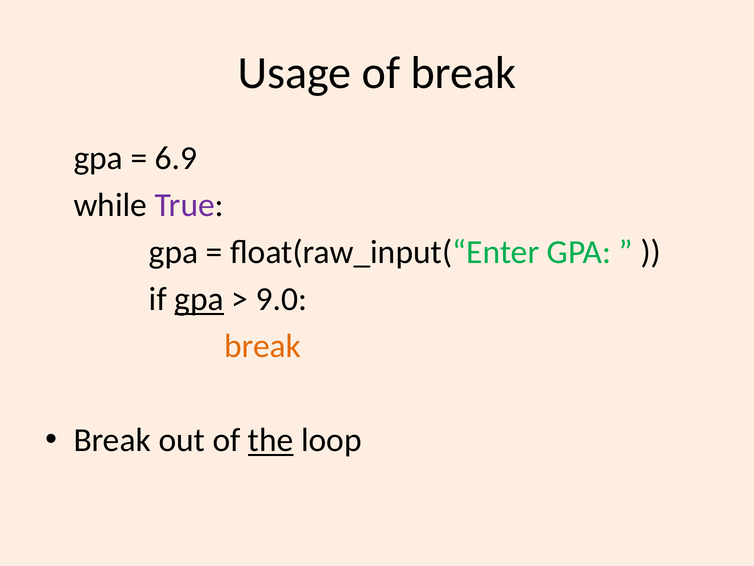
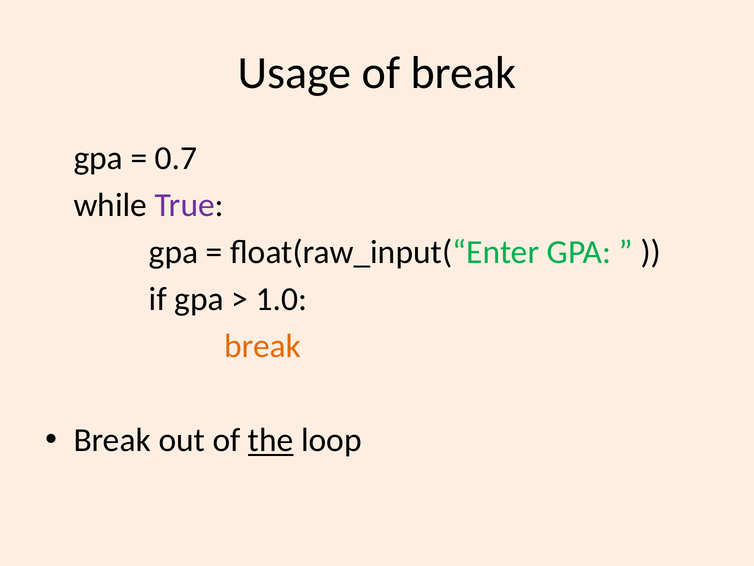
6.9: 6.9 -> 0.7 (176, 158)
gpa underline: present -> none (199, 299)
9.0: 9.0 -> 1.0 (281, 299)
